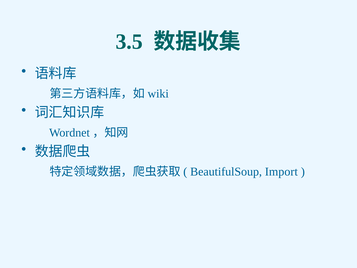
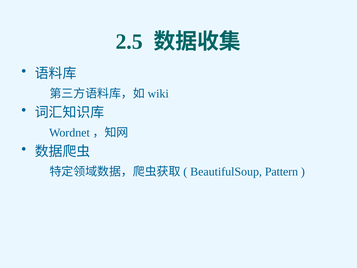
3.5: 3.5 -> 2.5 (129, 42)
Import: Import -> Pattern (281, 171)
